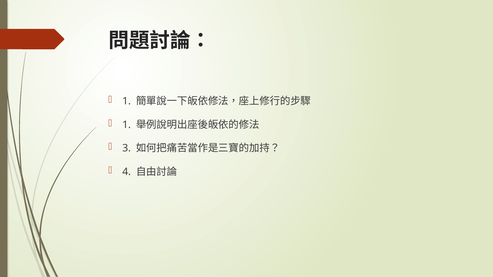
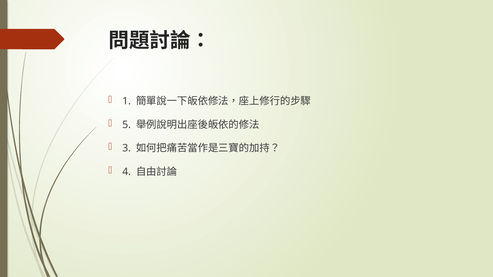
1: 1 -> 5 (127, 125)
